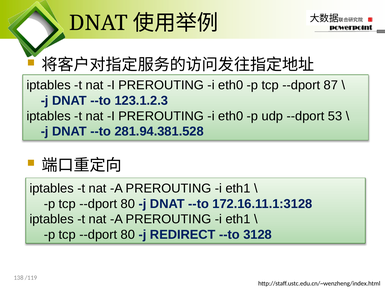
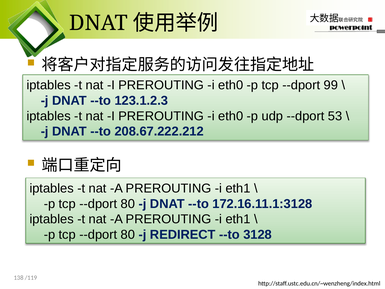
87: 87 -> 99 (331, 85)
281.94.381.528: 281.94.381.528 -> 208.67.222.212 (159, 131)
